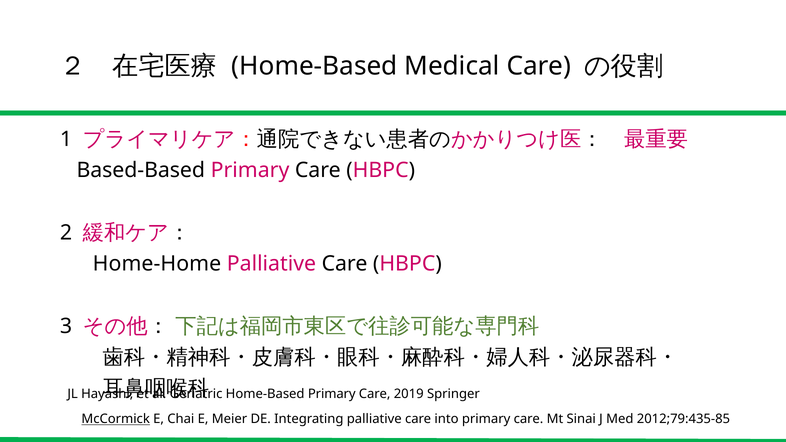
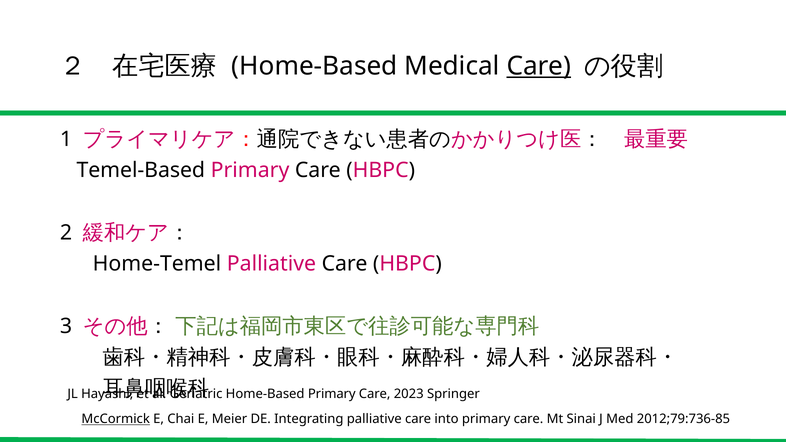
Care underline: none -> present (539, 66)
Based-Based: Based-Based -> Temel-Based (141, 170)
Home-Home: Home-Home -> Home-Temel (157, 264)
2019: 2019 -> 2023 (409, 394)
2012;79:435-85: 2012;79:435-85 -> 2012;79:736-85 (683, 419)
